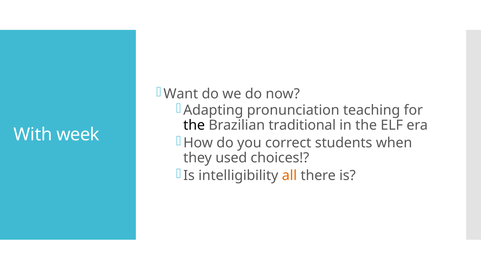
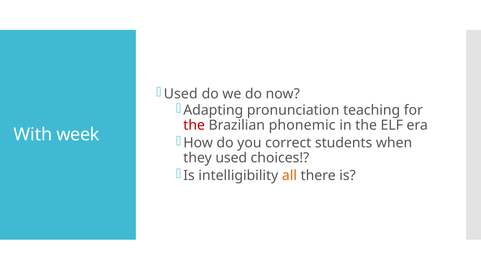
Want: Want -> Used (181, 94)
the colour: black -> red (194, 126)
traditional: traditional -> phonemic (302, 126)
